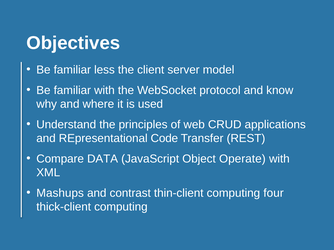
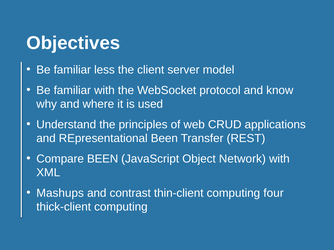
REpresentational Code: Code -> Been (164, 139)
Compare DATA: DATA -> BEEN (103, 159)
Operate: Operate -> Network (242, 159)
